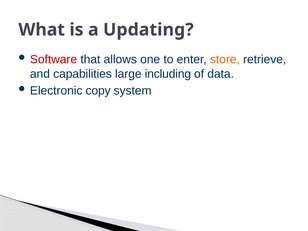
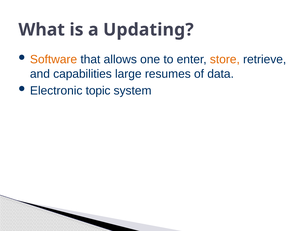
Software colour: red -> orange (54, 59)
including: including -> resumes (168, 74)
copy: copy -> topic (98, 91)
